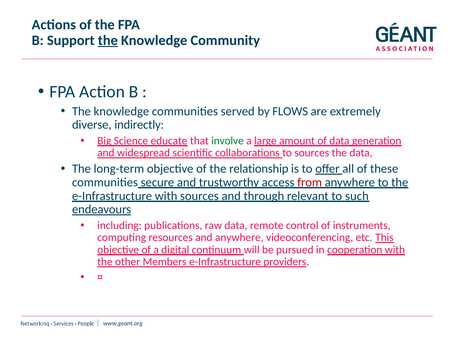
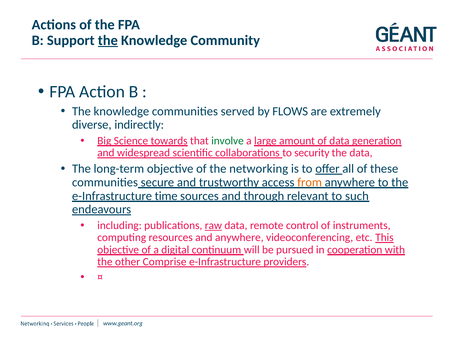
educate: educate -> towards (169, 140)
to sources: sources -> security (312, 153)
relationship: relationship -> networking (259, 169)
from colour: red -> orange (310, 182)
e-Infrastructure with: with -> time (166, 196)
raw underline: none -> present (213, 225)
Members: Members -> Comprise (165, 262)
